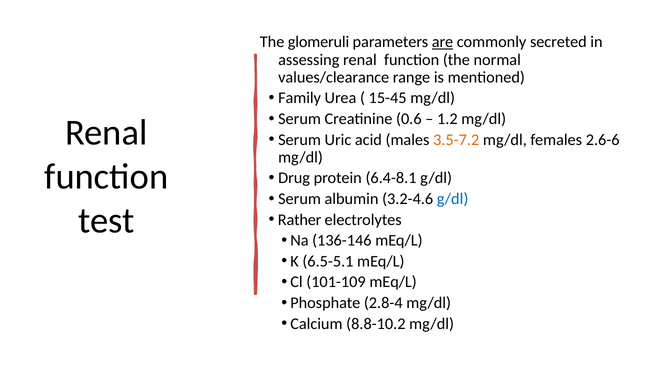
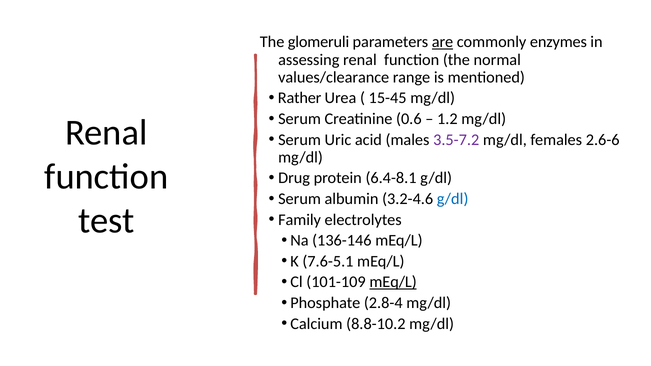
secreted: secreted -> enzymes (558, 42)
Family: Family -> Rather (300, 98)
3.5-7.2 colour: orange -> purple (456, 140)
Rather: Rather -> Family (300, 220)
6.5-5.1: 6.5-5.1 -> 7.6-5.1 (328, 261)
mEq/L underline: none -> present (393, 282)
